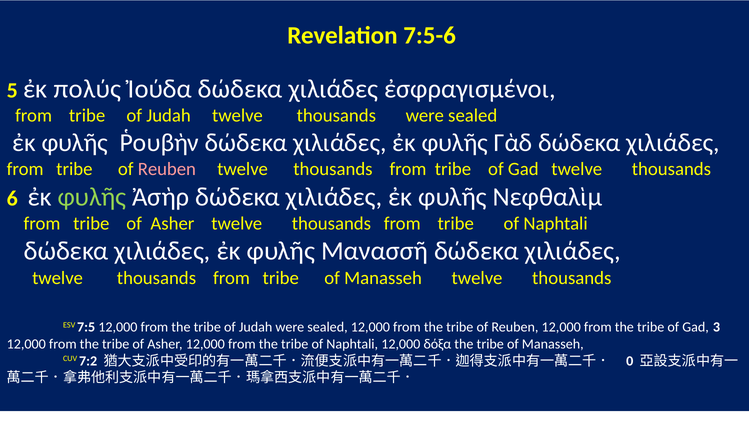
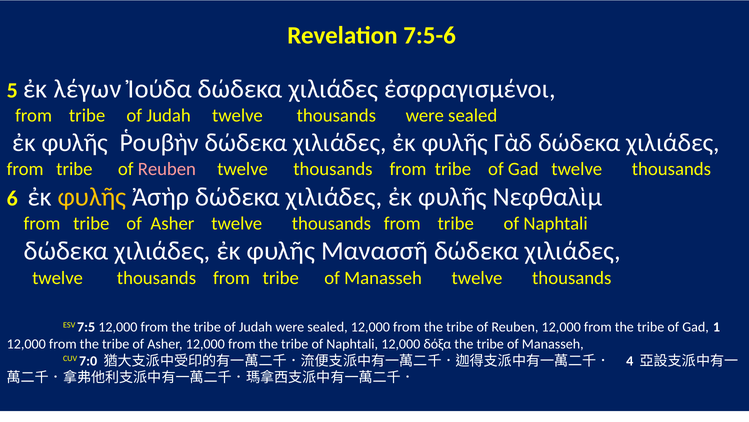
πολύς: πολύς -> λέγων (88, 89)
φυλῆς colour: light green -> yellow (92, 197)
3: 3 -> 1 (716, 327)
7:2: 7:2 -> 7:0 (88, 361)
0: 0 -> 4 (630, 361)
